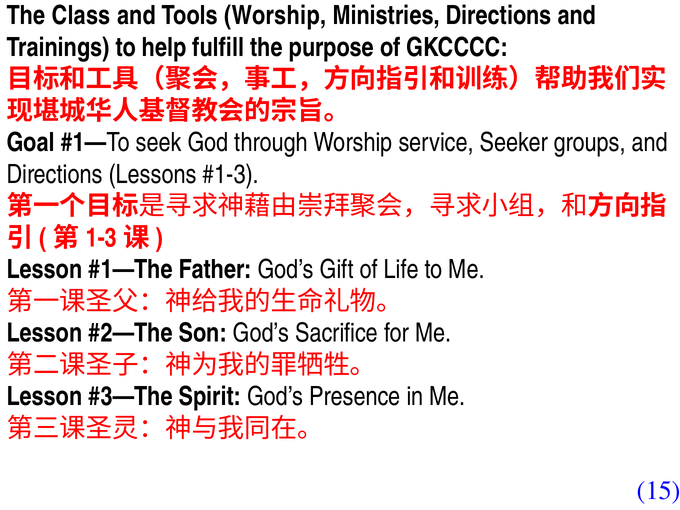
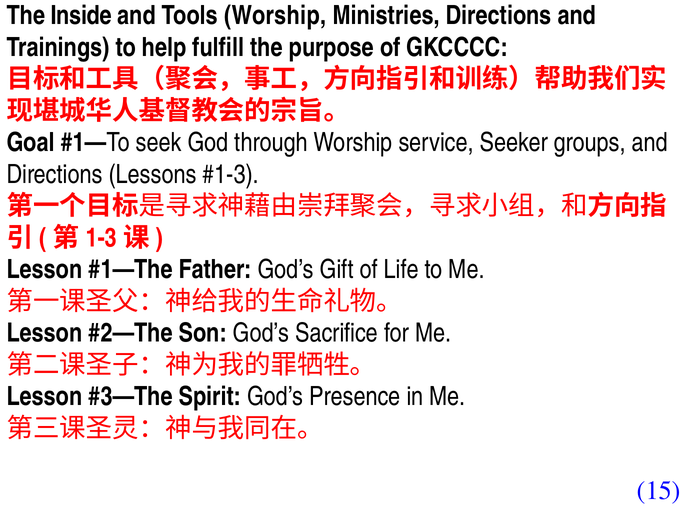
Class: Class -> Inside (81, 16)
